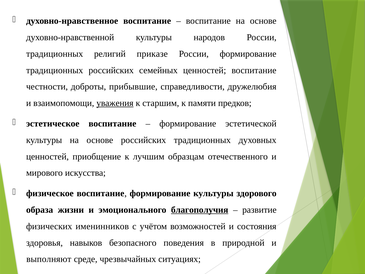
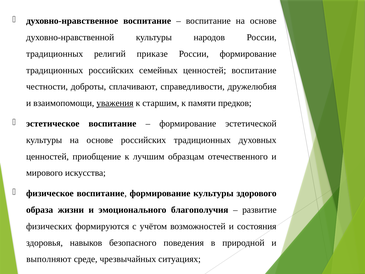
прибывшие: прибывшие -> сплачивают (133, 87)
благополучия underline: present -> none (200, 210)
именинников: именинников -> формируются (102, 226)
